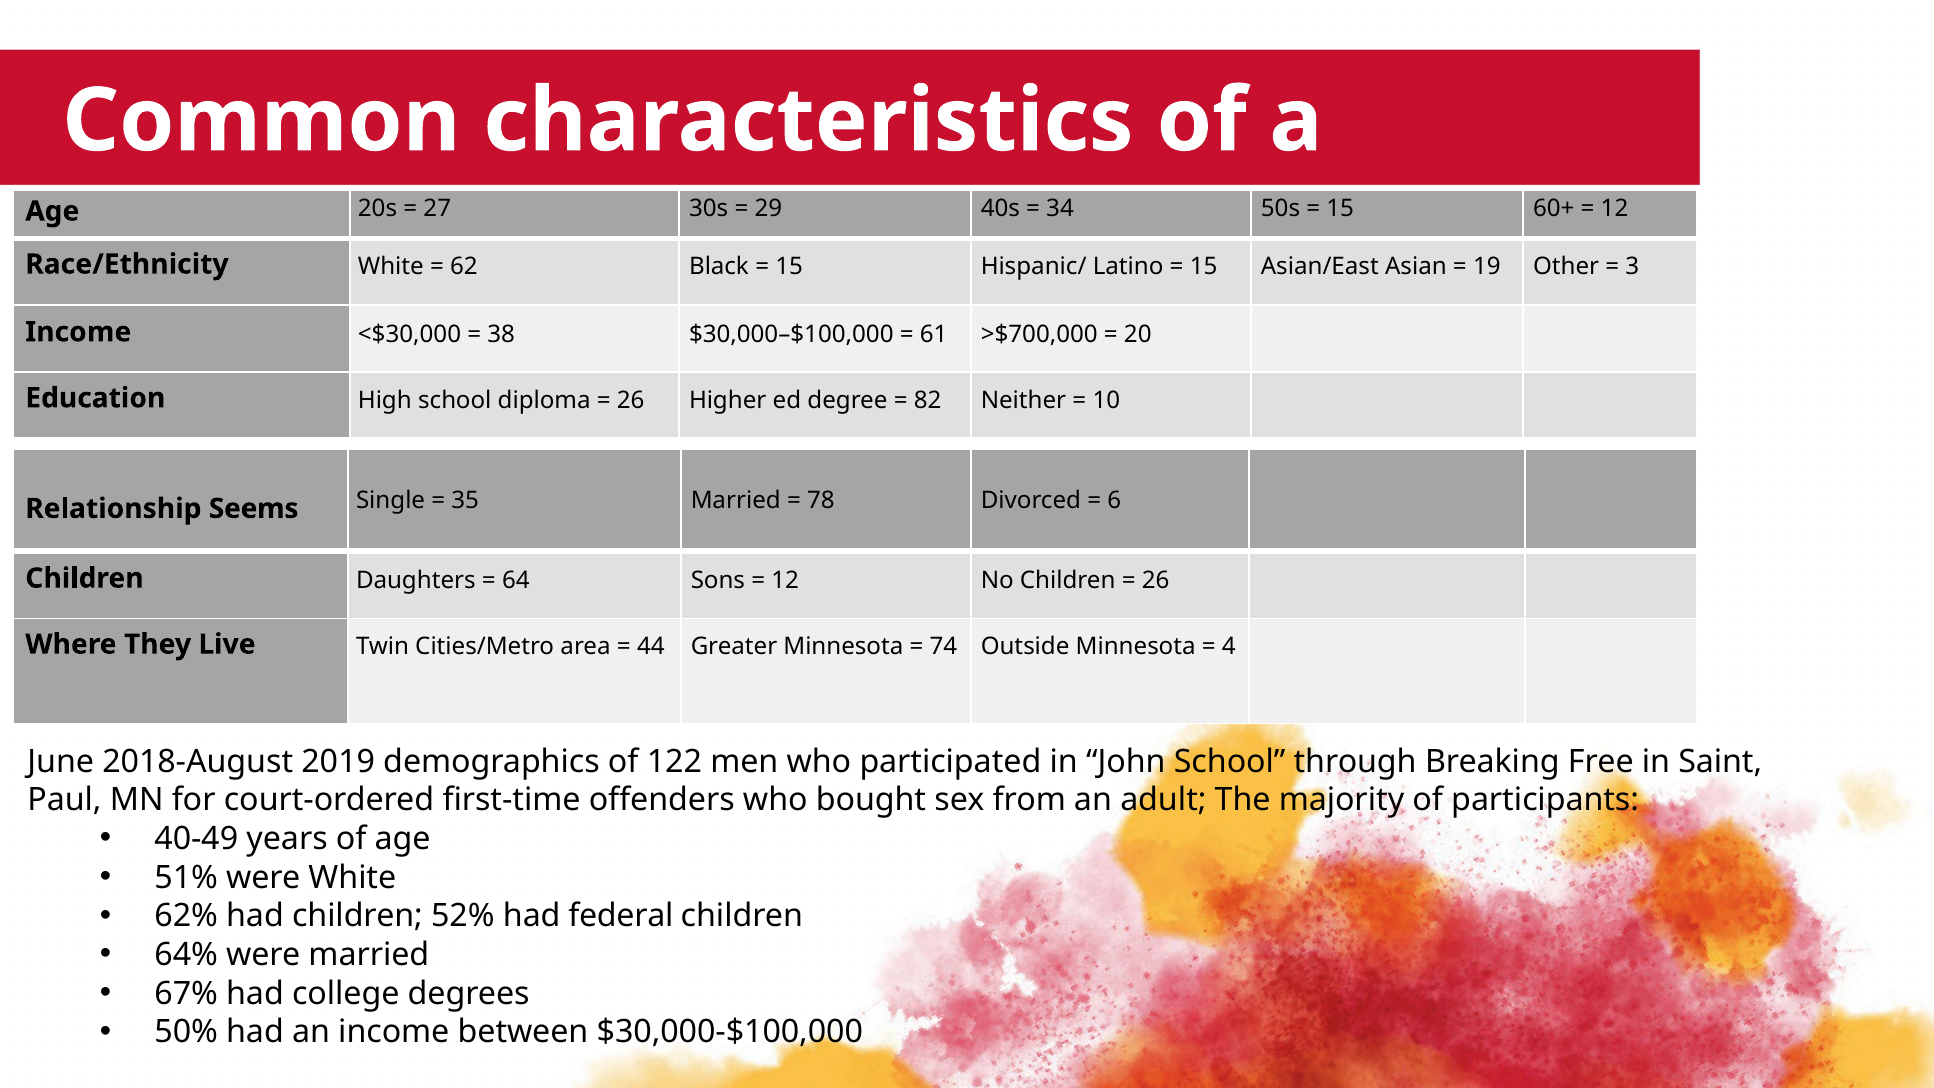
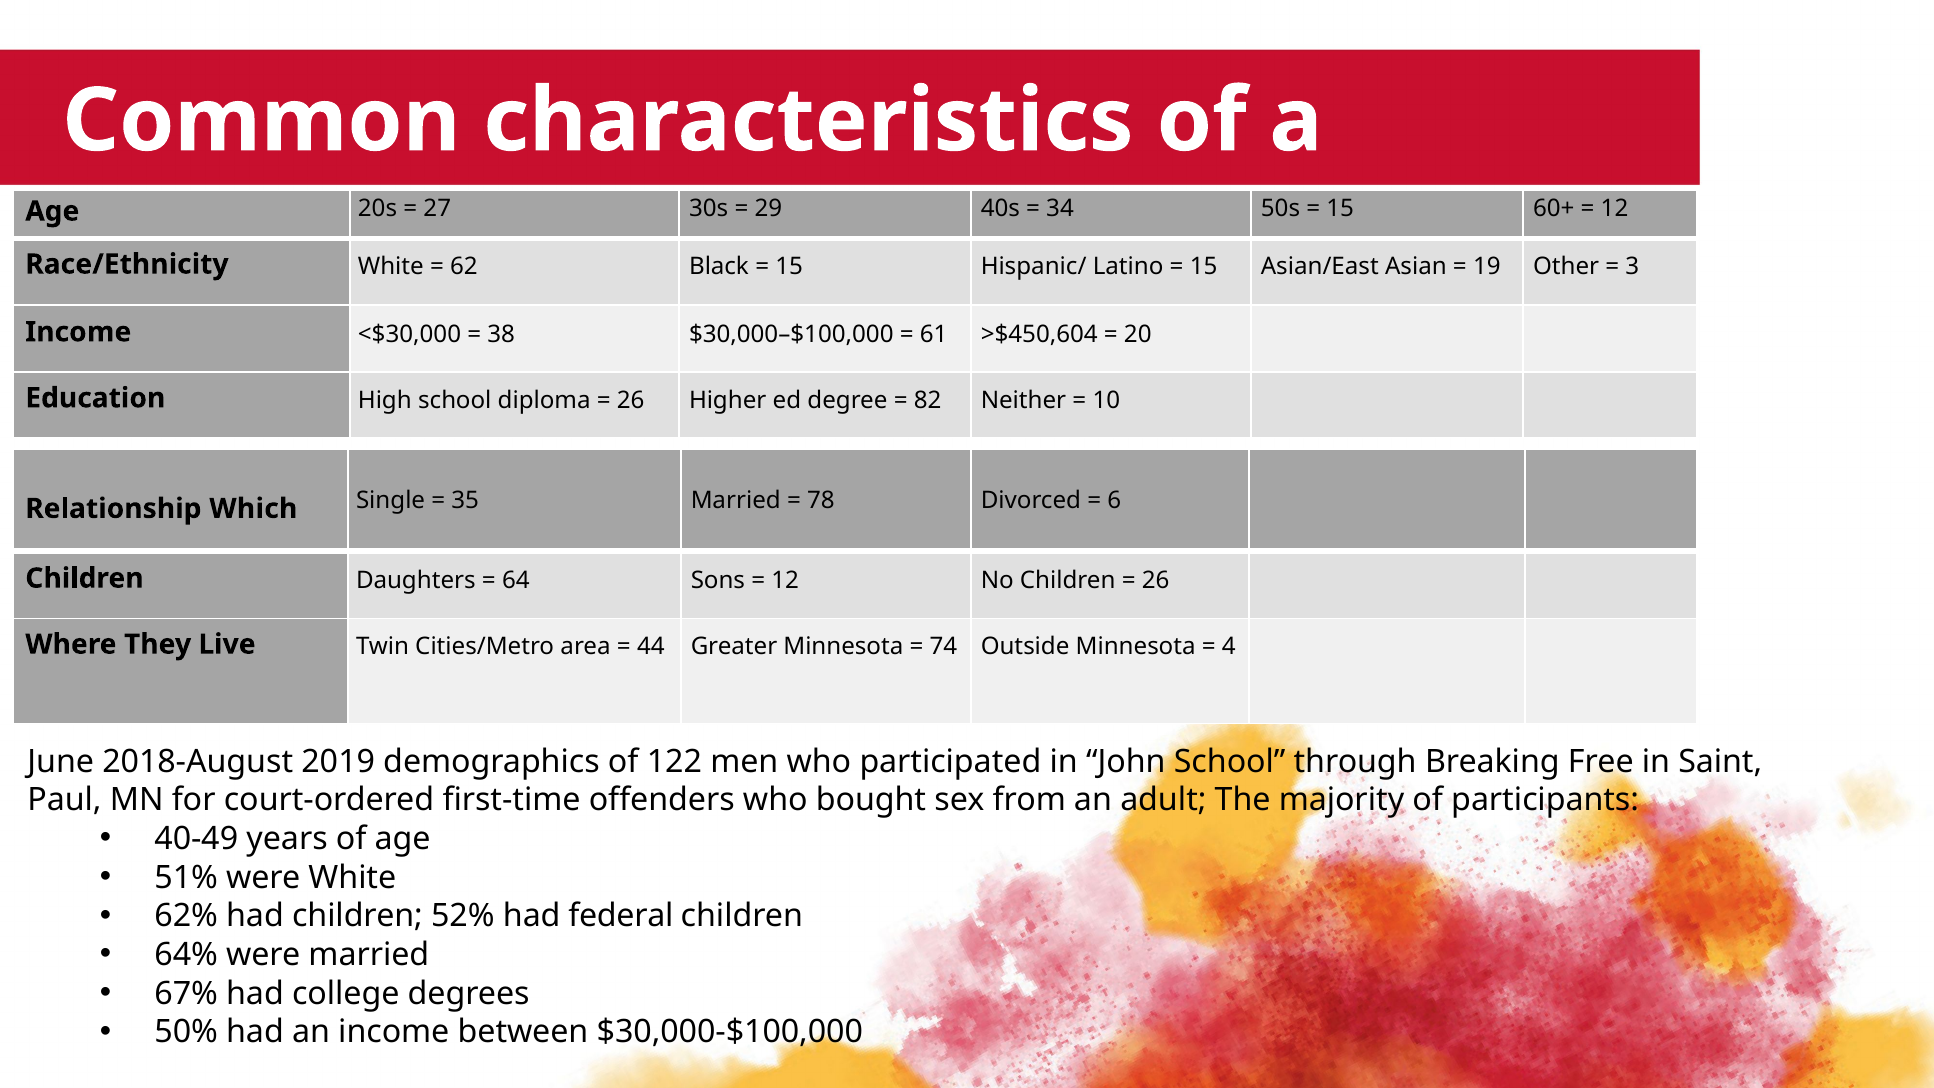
>$700,000: >$700,000 -> >$450,604 (1039, 335)
Seems: Seems -> Which (253, 509)
